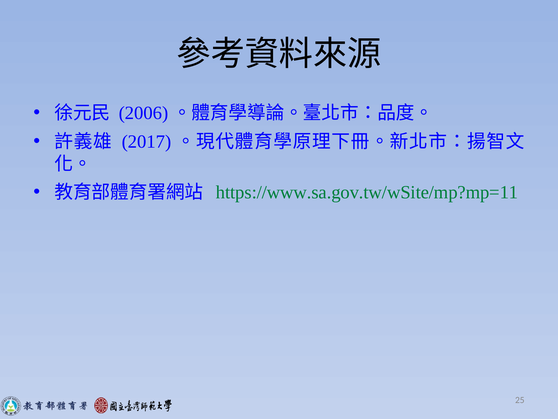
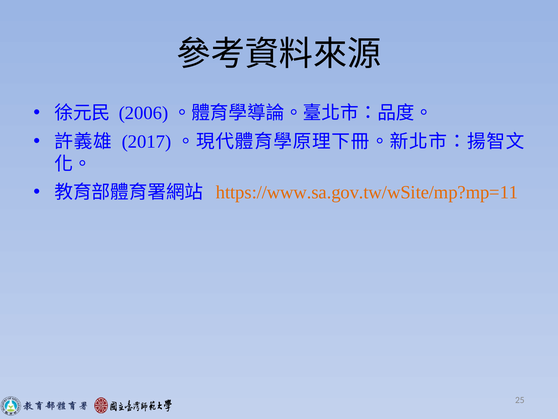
https://www.sa.gov.tw/wSite/mp?mp=11 colour: green -> orange (367, 192)
